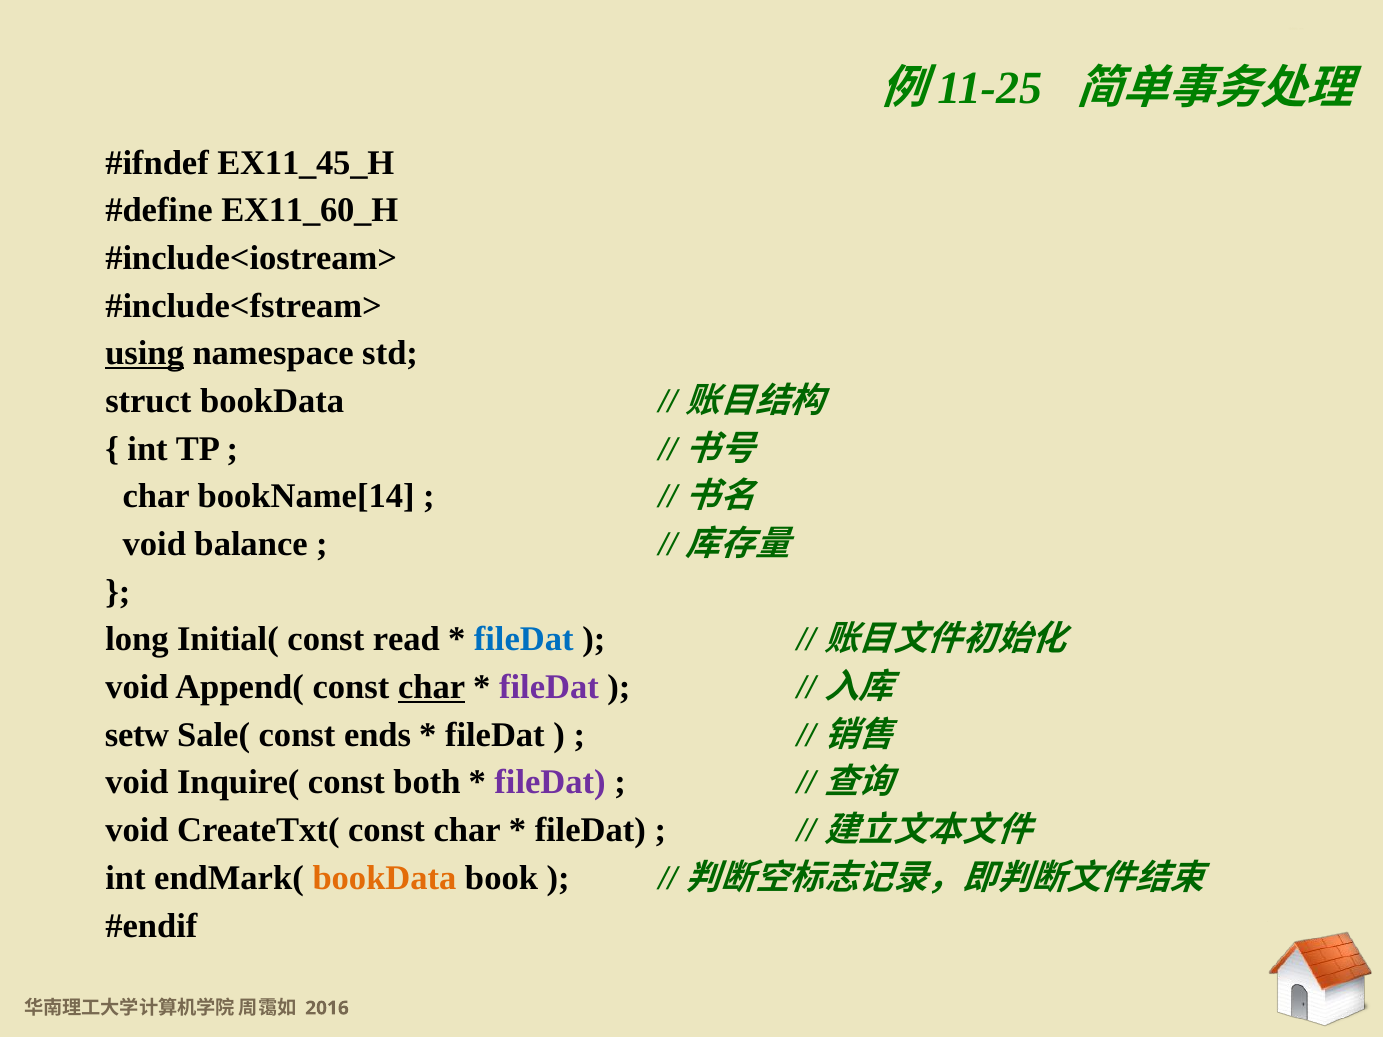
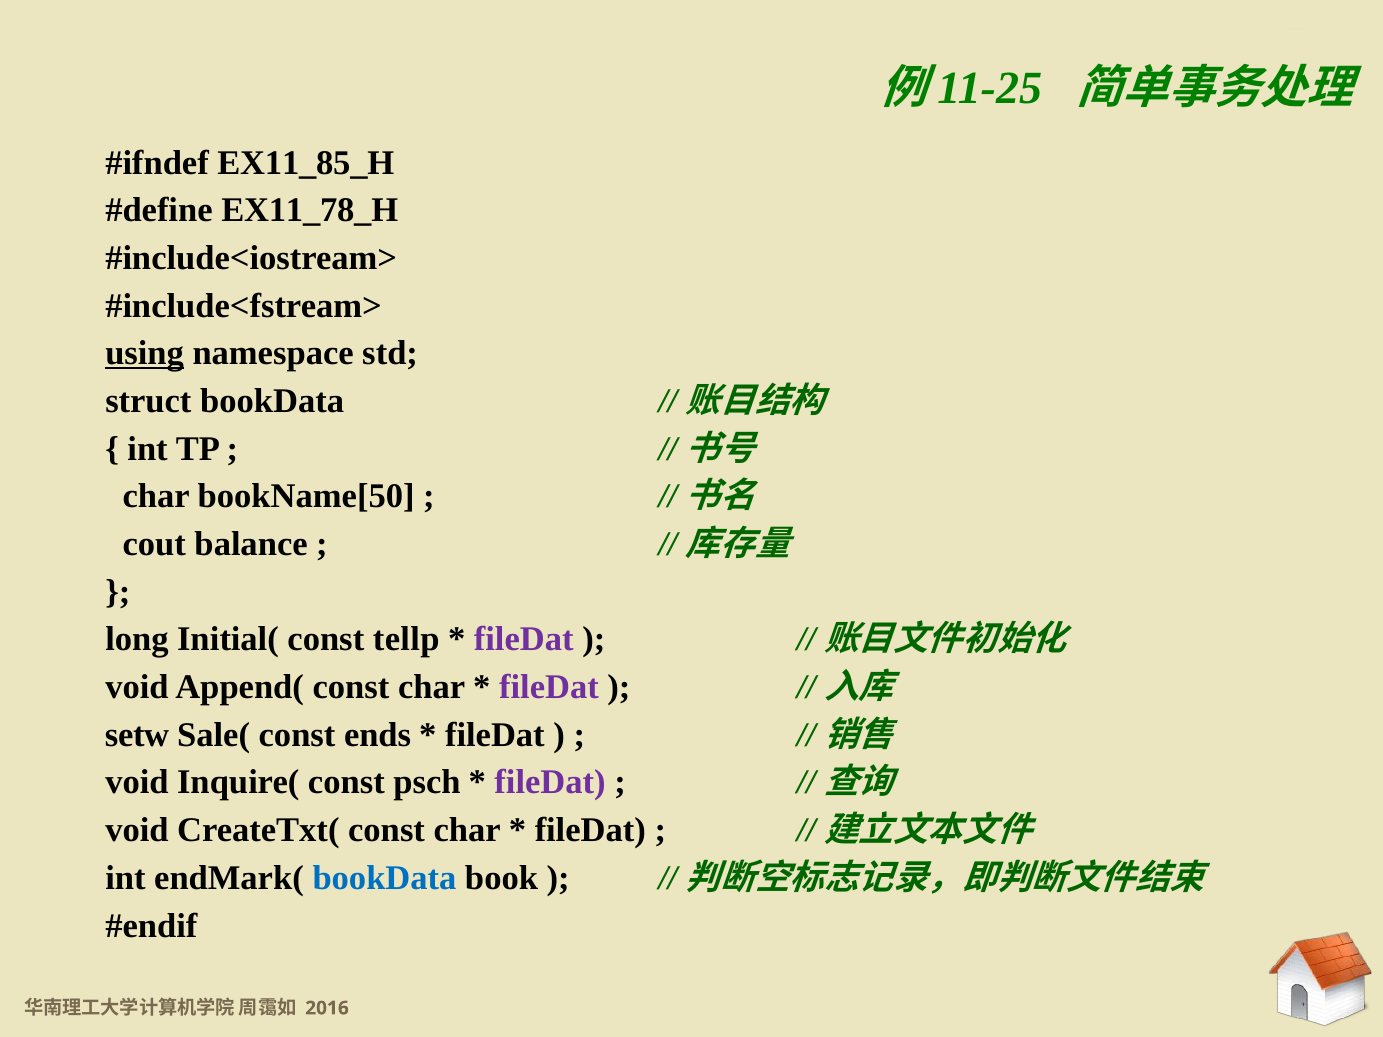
EX11_45_H: EX11_45_H -> EX11_85_H (306, 163)
EX11_60_H: EX11_60_H -> EX11_78_H (310, 210)
bookName[14: bookName[14 -> bookName[50 (306, 497)
void: void -> cout (154, 544)
read: read -> tellp (406, 640)
fileDat colour: blue -> purple (524, 640)
char underline: present -> none (432, 687)
both: both -> psch (427, 783)
bookData colour: orange -> blue (384, 878)
